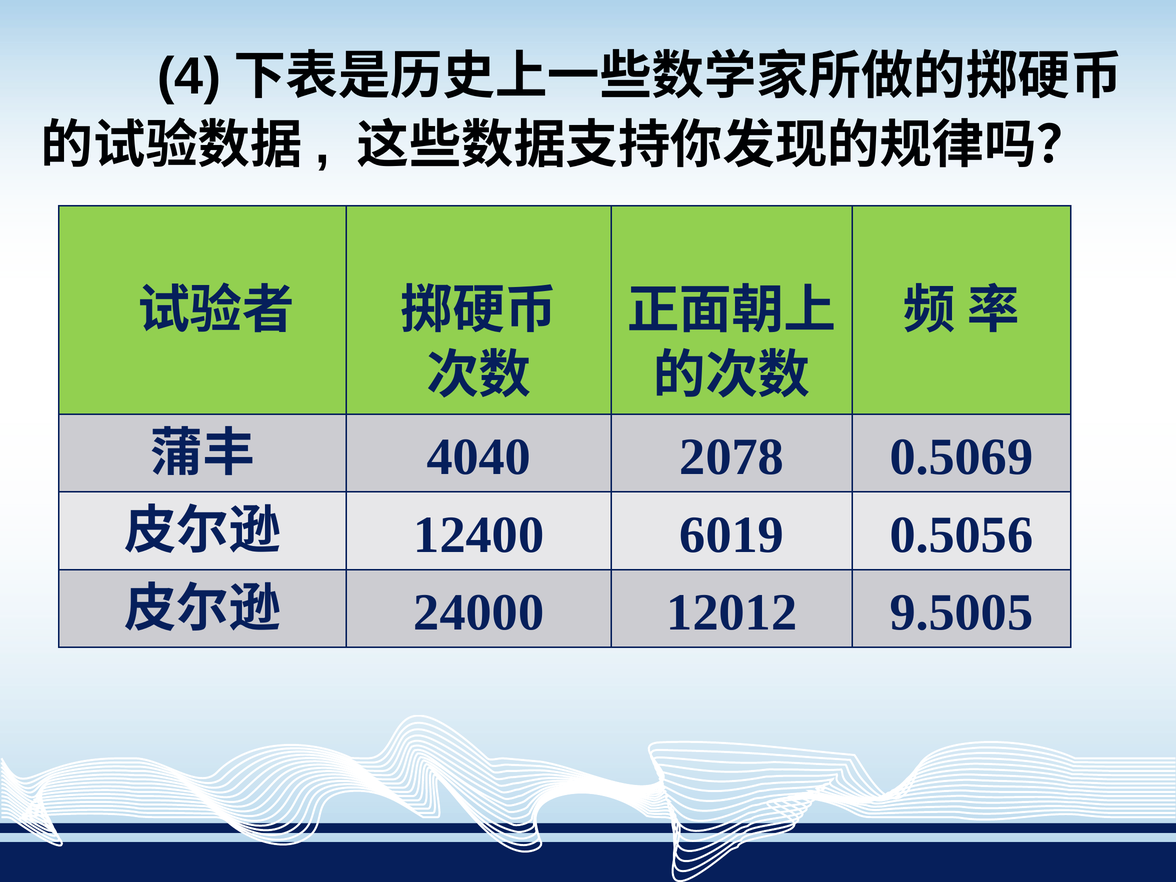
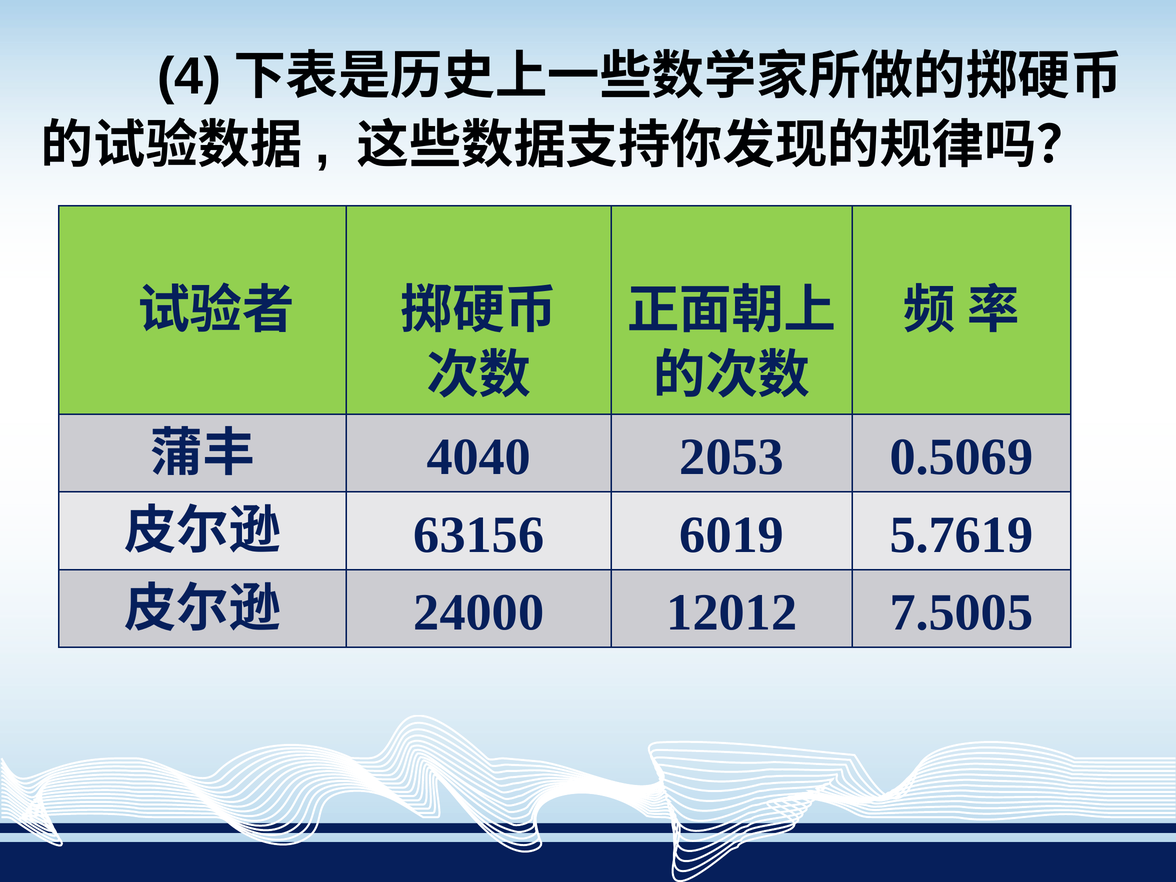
2078: 2078 -> 2053 (732, 457)
12400: 12400 -> 63156 (479, 535)
0.5056: 0.5056 -> 5.7619 (961, 535)
9.5005: 9.5005 -> 7.5005 (961, 612)
